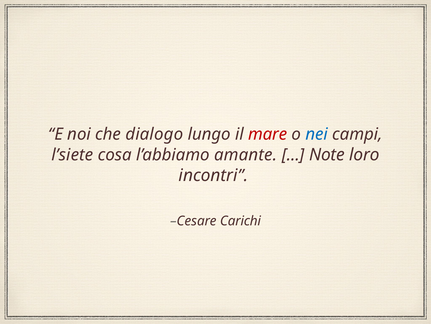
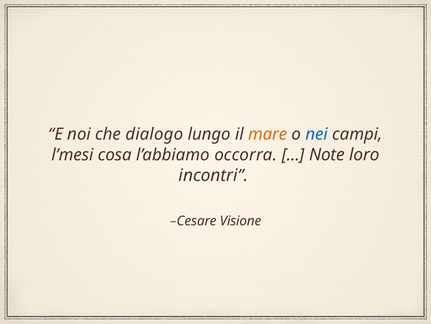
mare colour: red -> orange (268, 134)
l’siete: l’siete -> l’mesi (72, 155)
amante: amante -> occorra (246, 155)
Carichi: Carichi -> Visione (240, 221)
